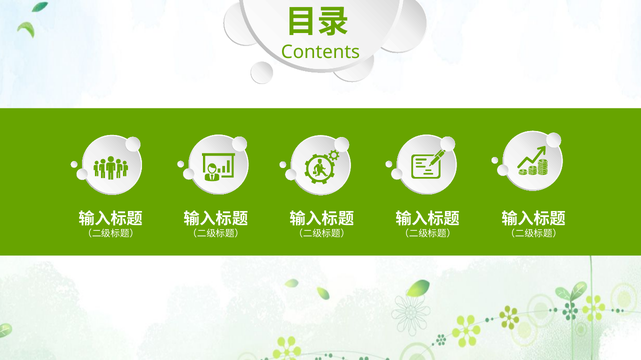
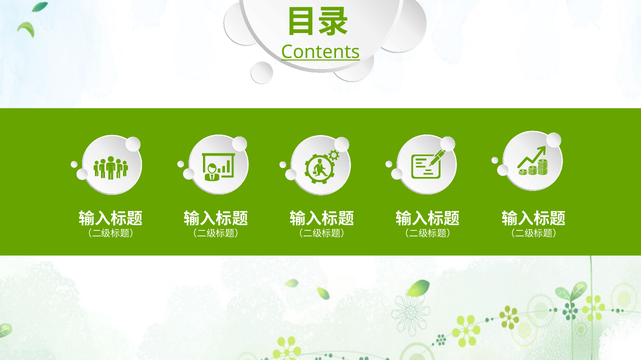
Contents underline: none -> present (321, 52)
